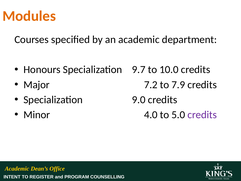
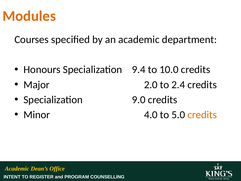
9.7: 9.7 -> 9.4 (139, 70)
7.2: 7.2 -> 2.0 (151, 85)
7.9: 7.9 -> 2.4 (178, 85)
credits colour: purple -> orange (202, 115)
